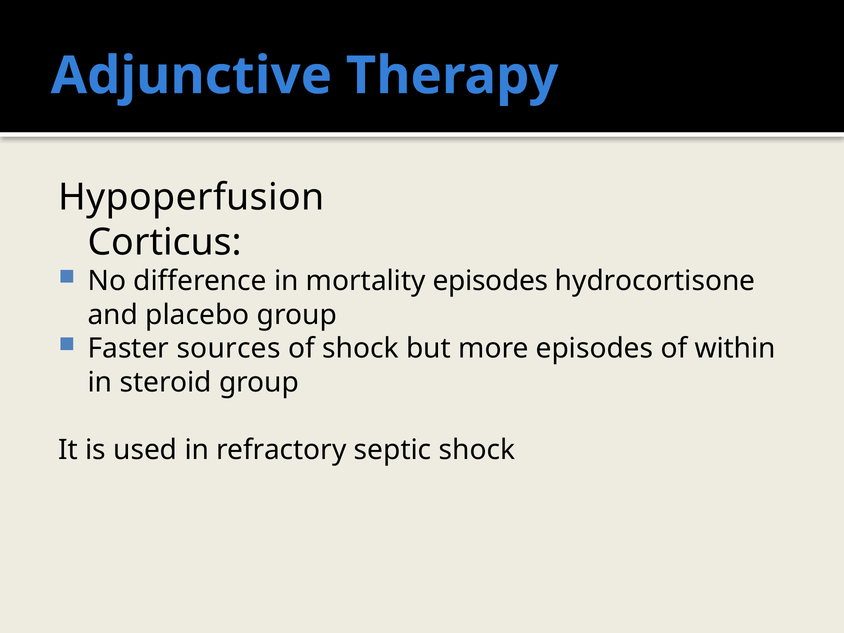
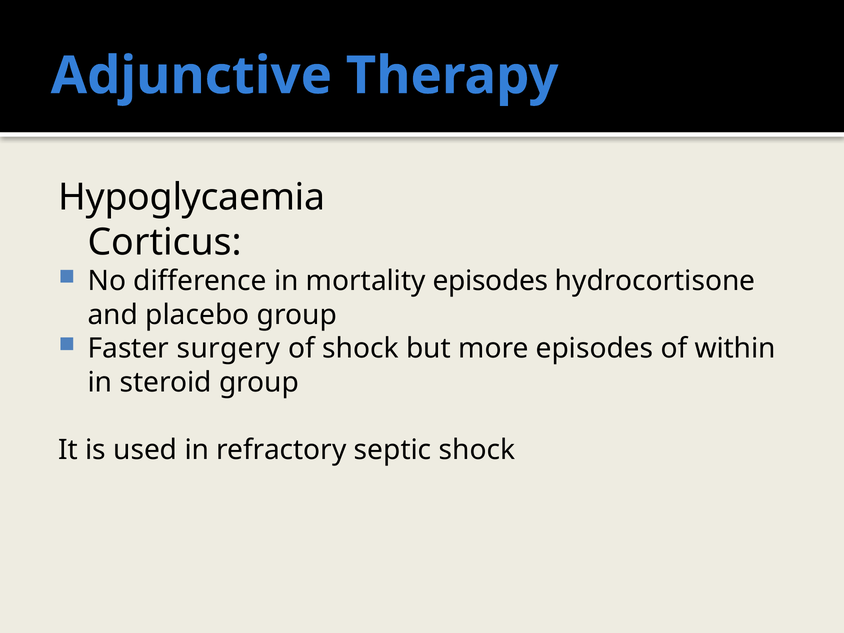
Hypoperfusion: Hypoperfusion -> Hypoglycaemia (192, 197)
sources: sources -> surgery (229, 349)
